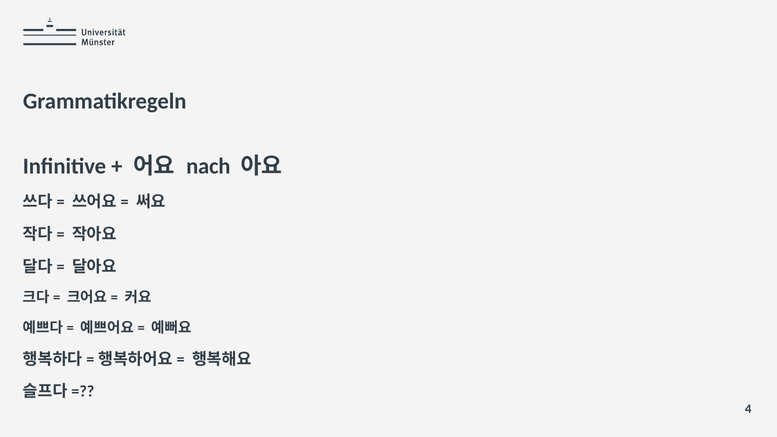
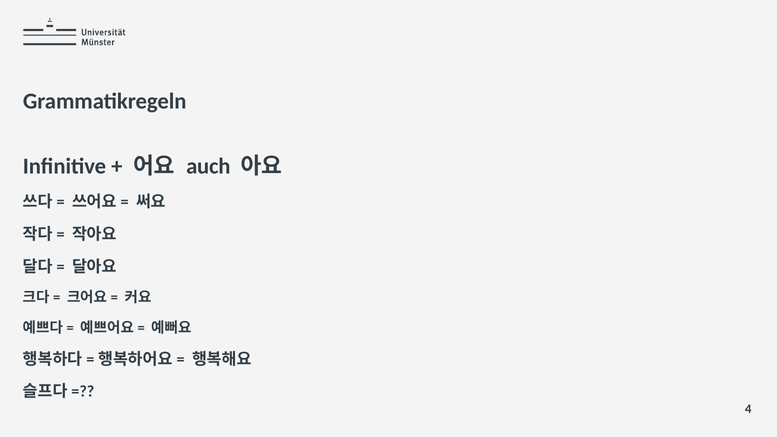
nach: nach -> auch (208, 166)
